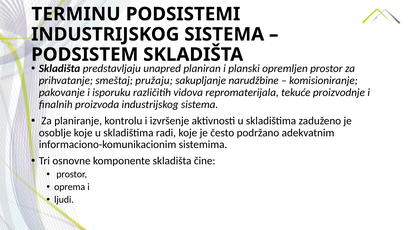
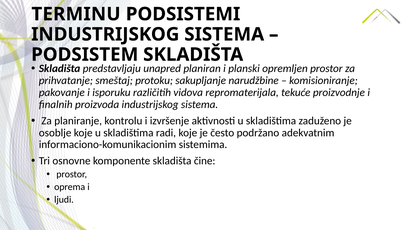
pružaju: pružaju -> protoku (154, 81)
